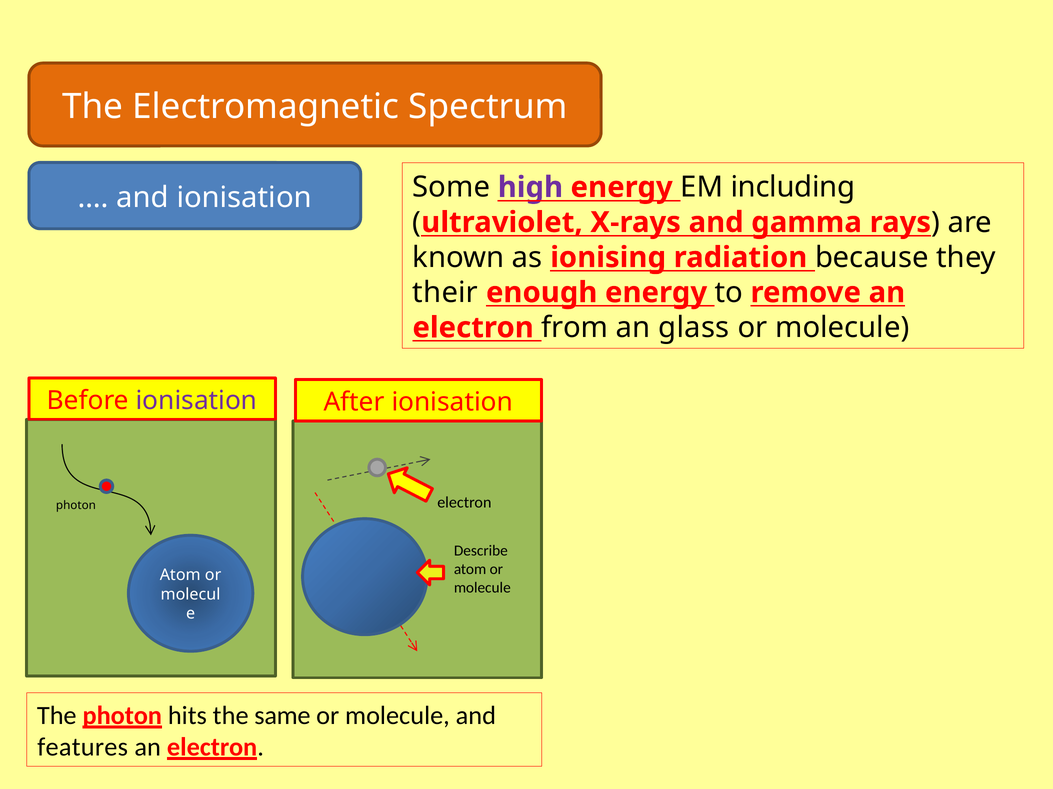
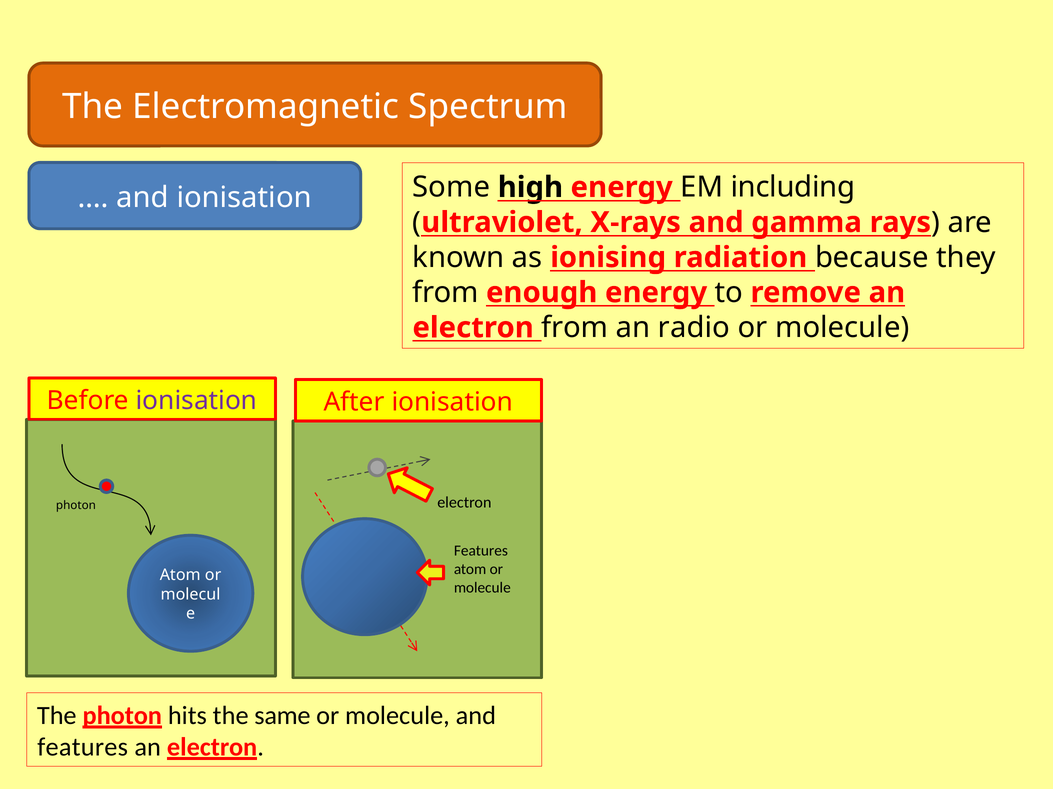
high colour: purple -> black (530, 187)
their: their -> from (446, 293)
glass: glass -> radio (694, 328)
Describe: Describe -> Features (481, 551)
